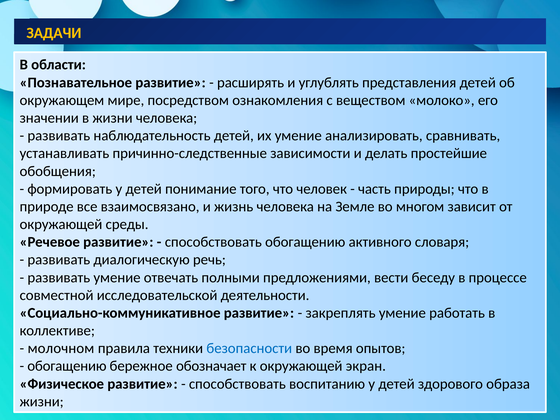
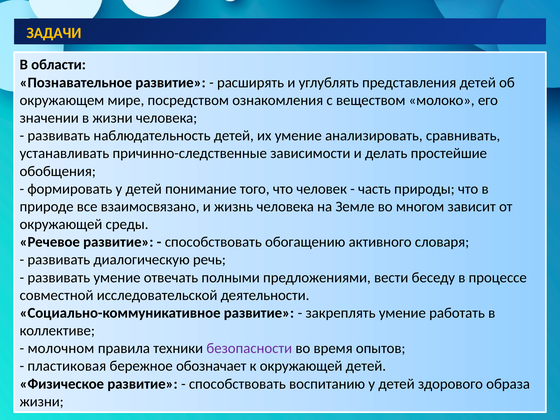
безопасности colour: blue -> purple (249, 348)
обогащению: обогащению -> пластиковая (67, 366)
окружающей экран: экран -> детей (366, 366)
